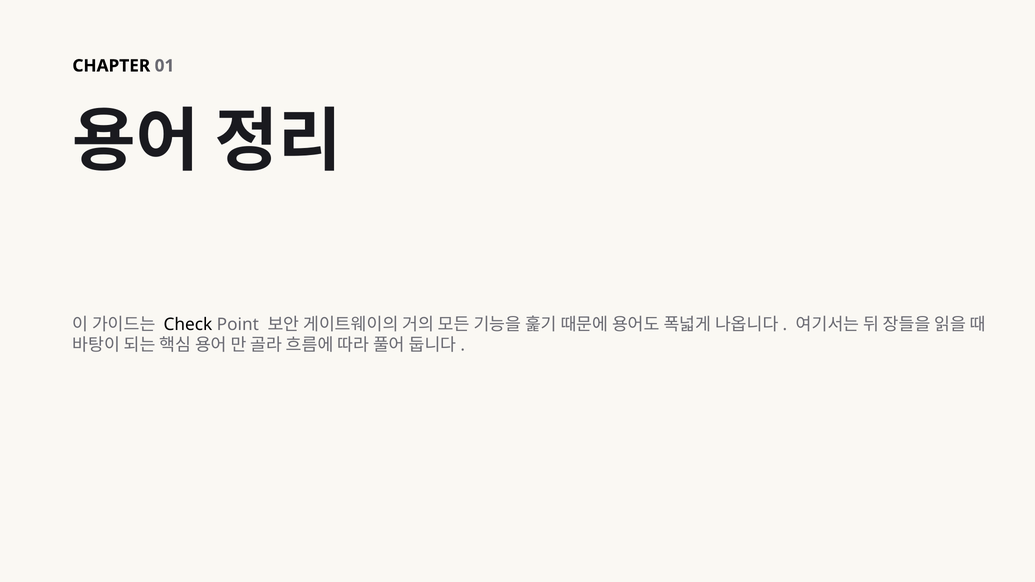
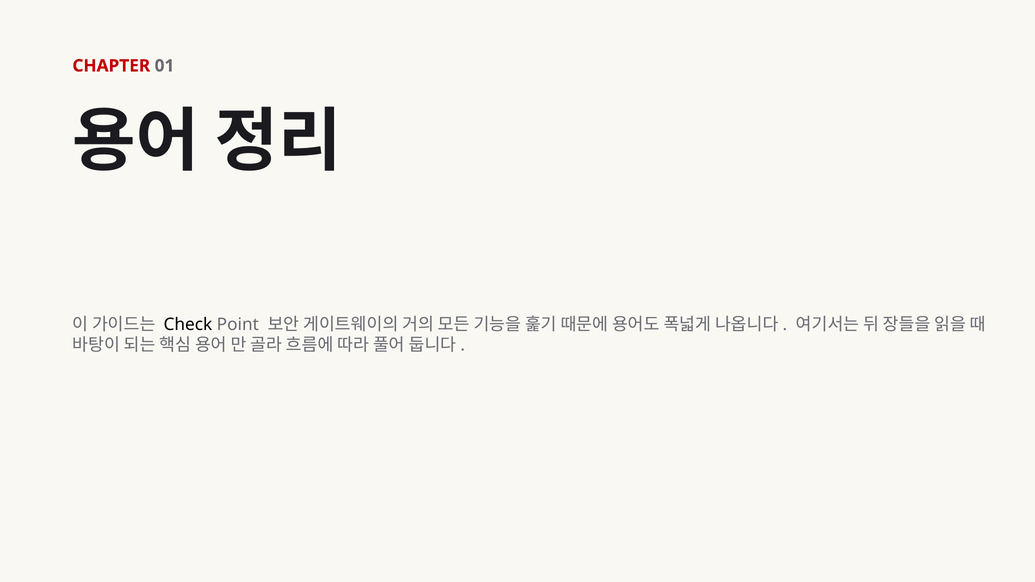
CHAPTER colour: black -> red (111, 66)
